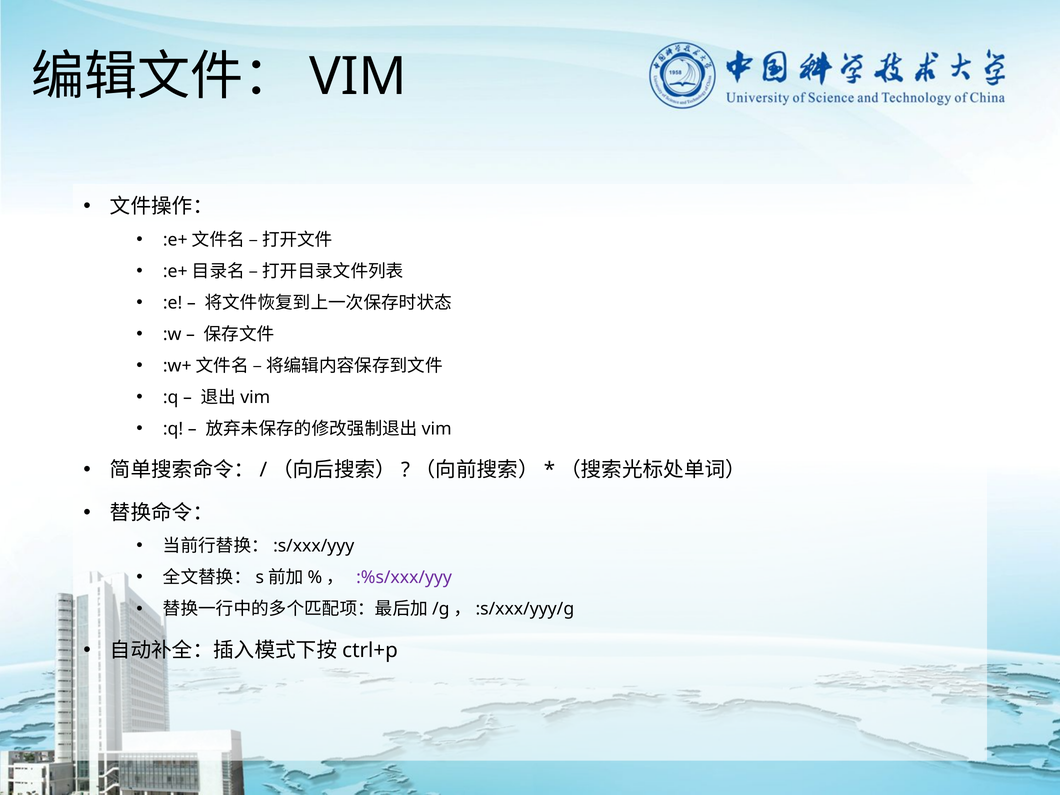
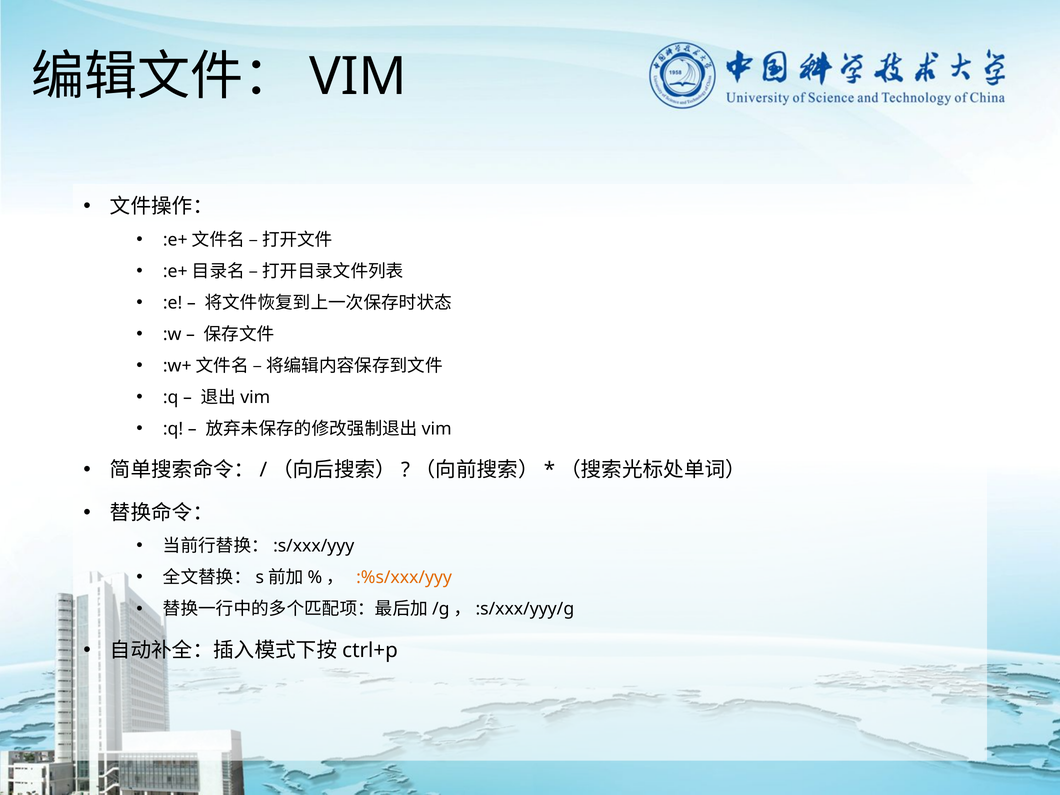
:%s/xxx/yyy colour: purple -> orange (404, 578)
